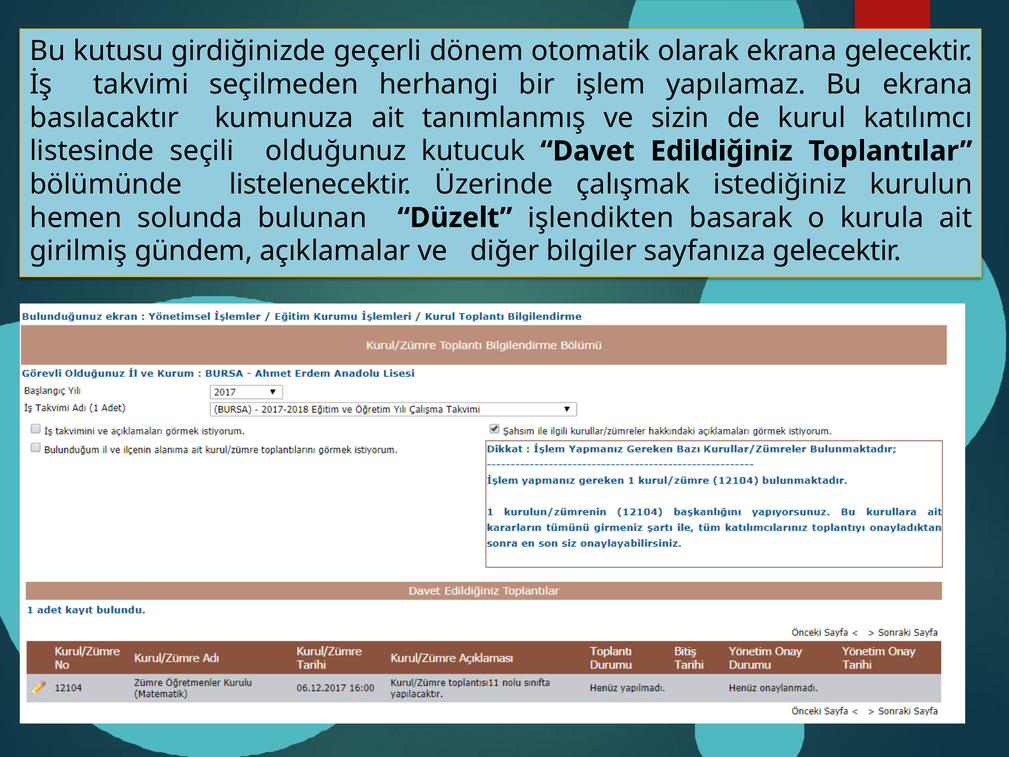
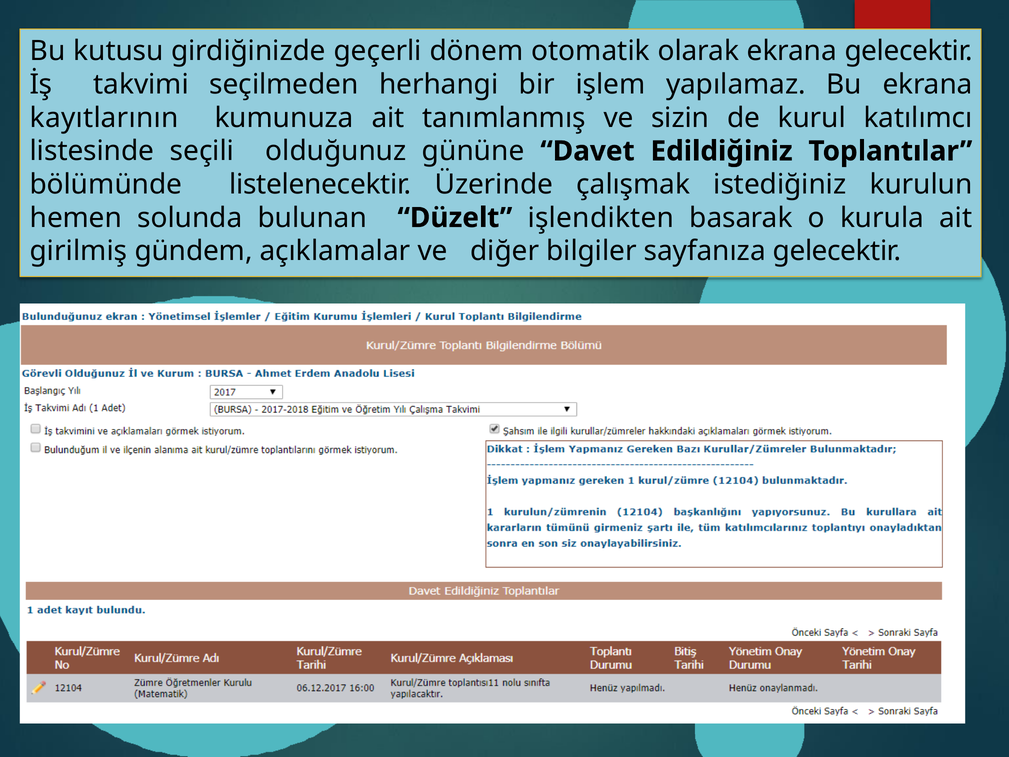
basılacaktır: basılacaktır -> kayıtlarının (104, 118)
kutucuk: kutucuk -> gününe (473, 151)
